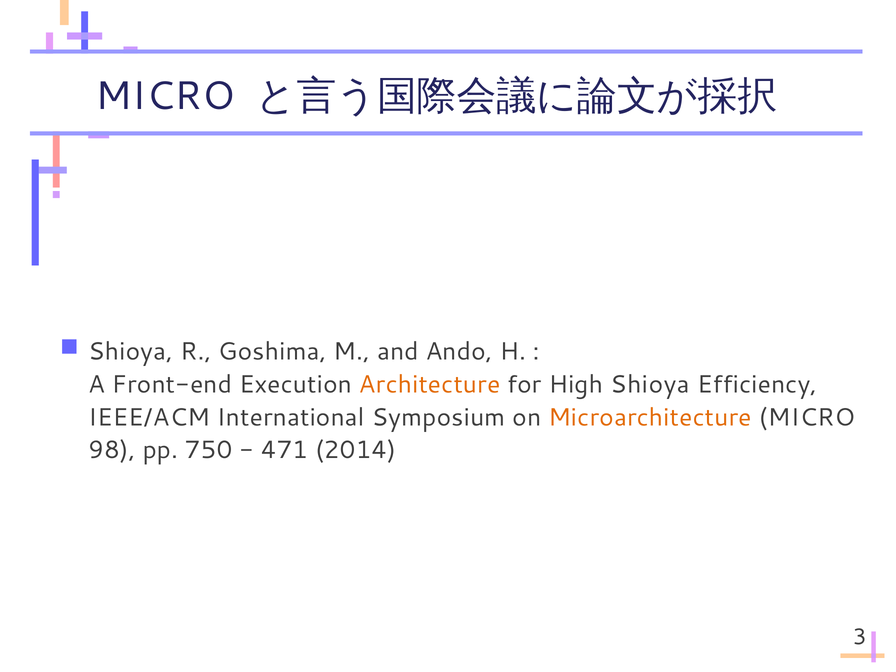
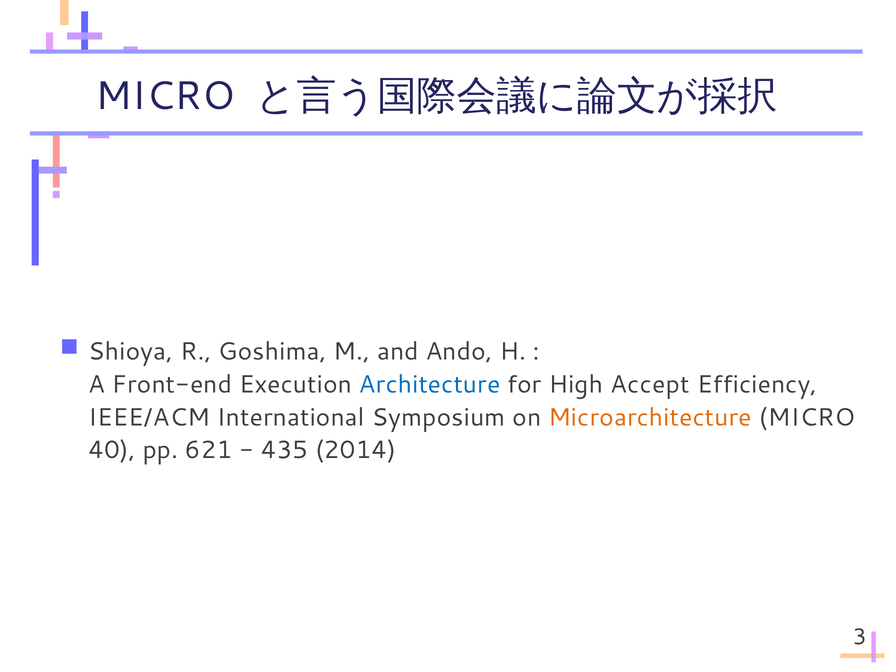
Architecture colour: orange -> blue (430, 385)
High Shioya: Shioya -> Accept (650, 385)
98: 98 -> 40 (112, 450)
750: 750 -> 621 (209, 450)
471: 471 -> 435 (284, 450)
